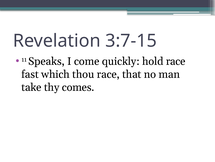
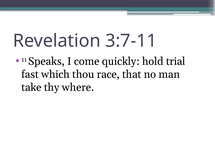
3:7-15: 3:7-15 -> 3:7-11 (131, 41)
hold race: race -> trial (176, 61)
comes: comes -> where (78, 87)
